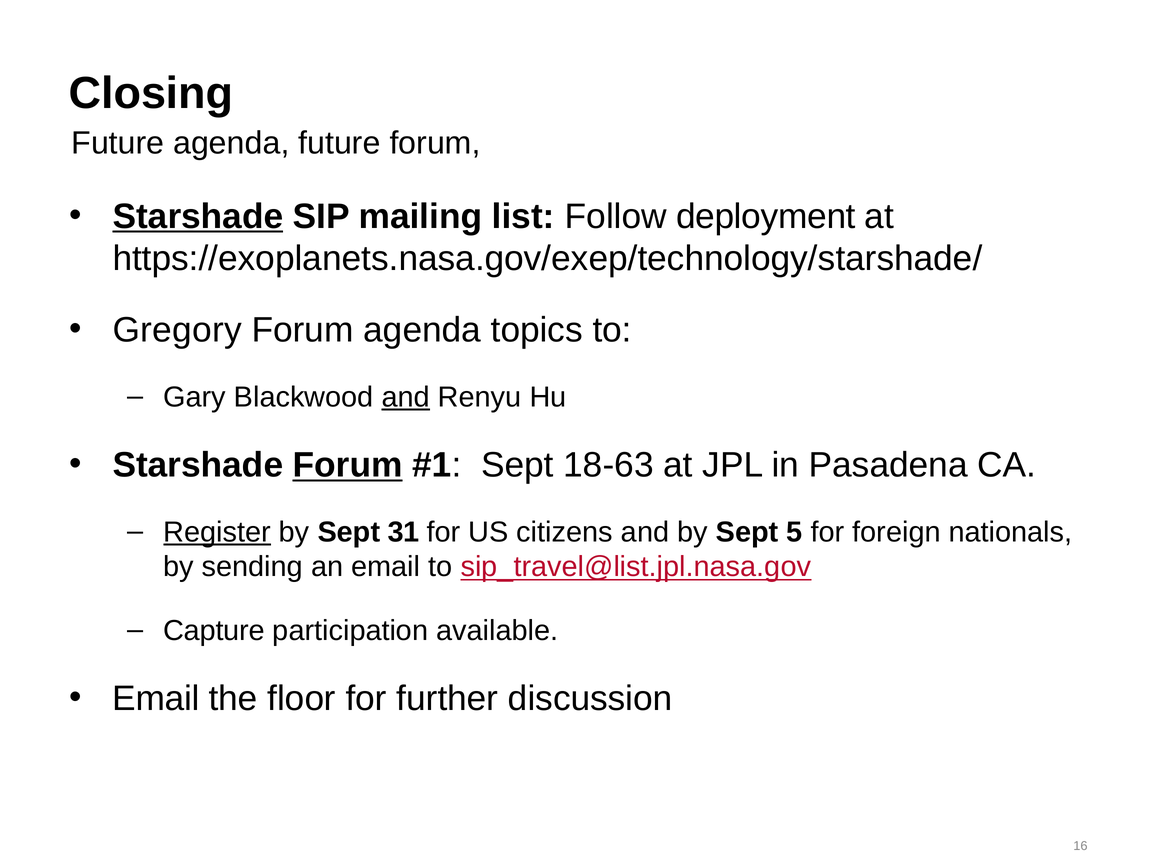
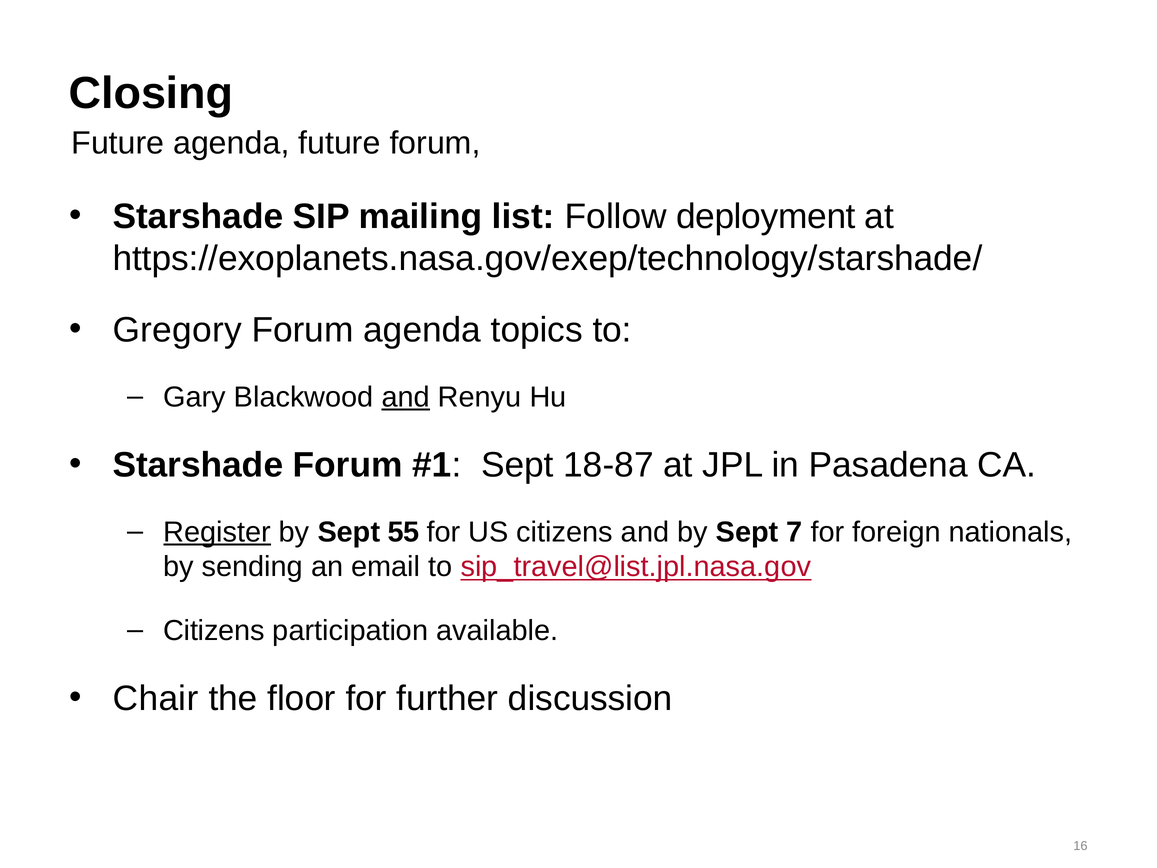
Starshade underline: present -> none (198, 216)
Forum underline: present -> none (348, 465)
18-63: 18-63 -> 18-87 (608, 465)
31: 31 -> 55 (403, 532)
5: 5 -> 7 (794, 532)
Capture: Capture -> Citizens (214, 630)
Email: Email -> Chair (156, 698)
